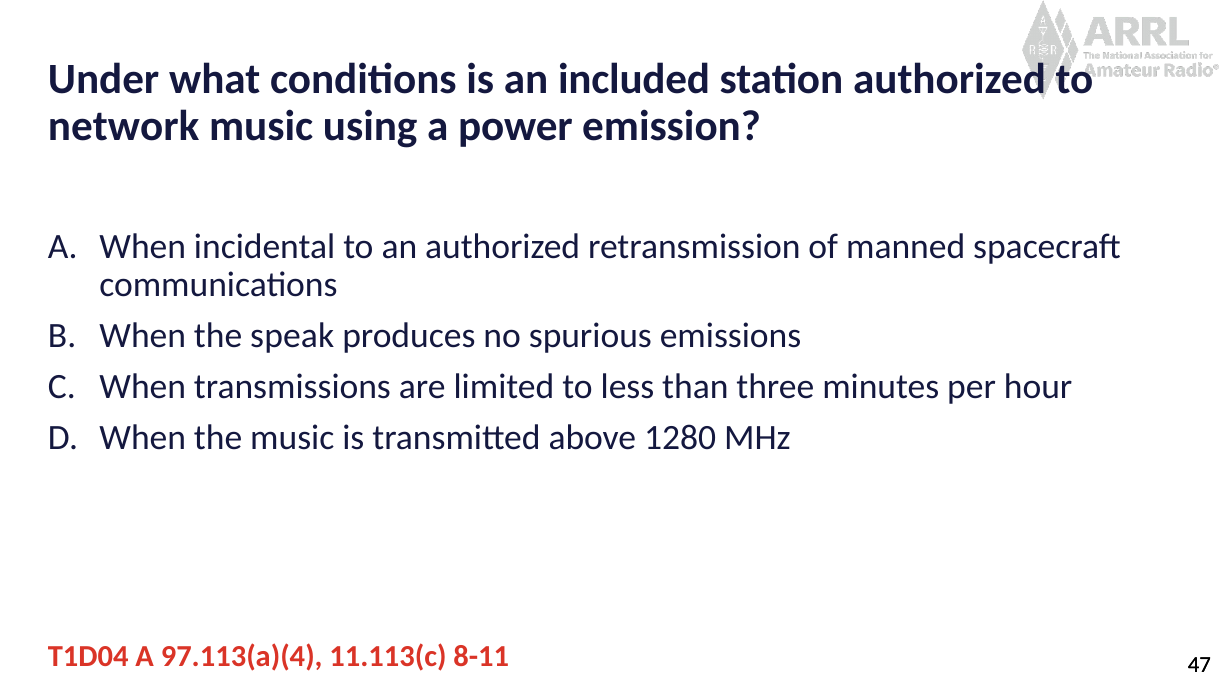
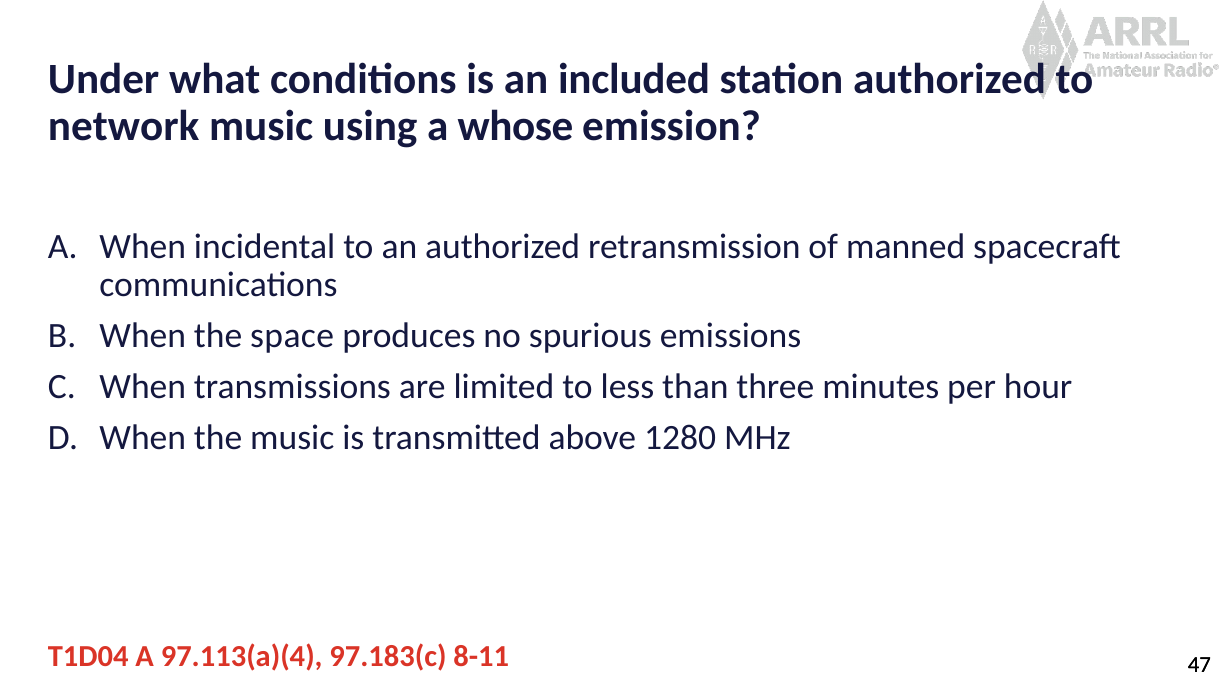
power: power -> whose (516, 126)
speak: speak -> space (292, 336)
11.113(c: 11.113(c -> 97.183(c (388, 657)
